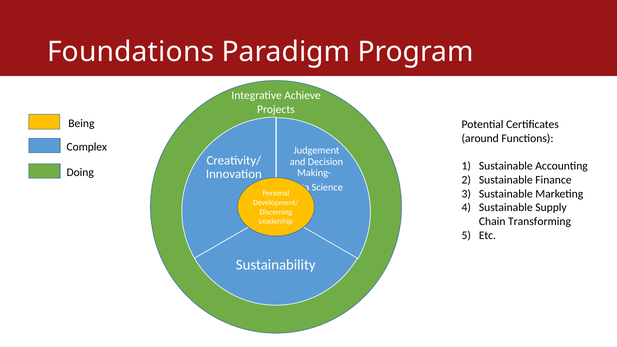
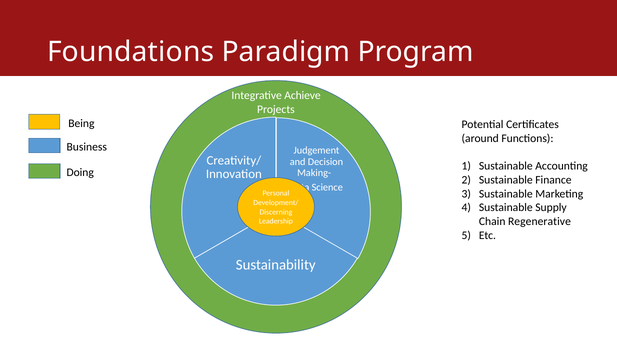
Complex: Complex -> Business (87, 147)
Transforming: Transforming -> Regenerative (539, 222)
